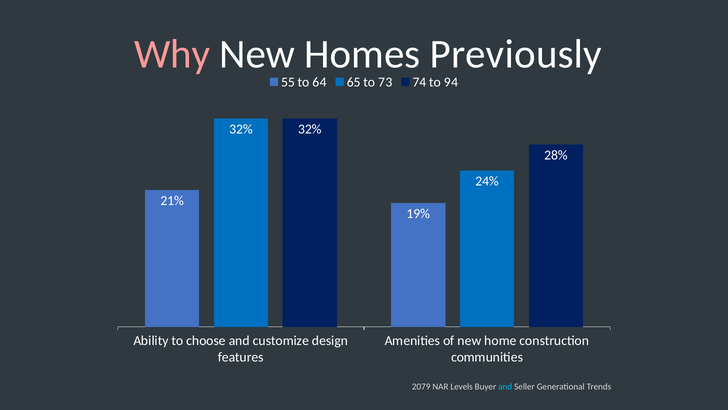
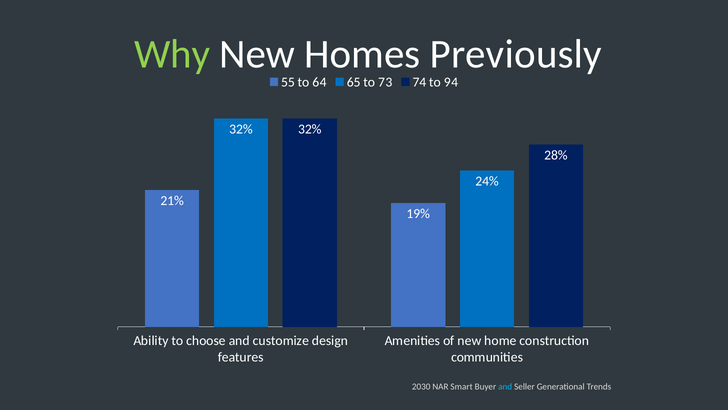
Why colour: pink -> light green (172, 54)
2079: 2079 -> 2030 (421, 386)
Levels: Levels -> Smart (462, 386)
